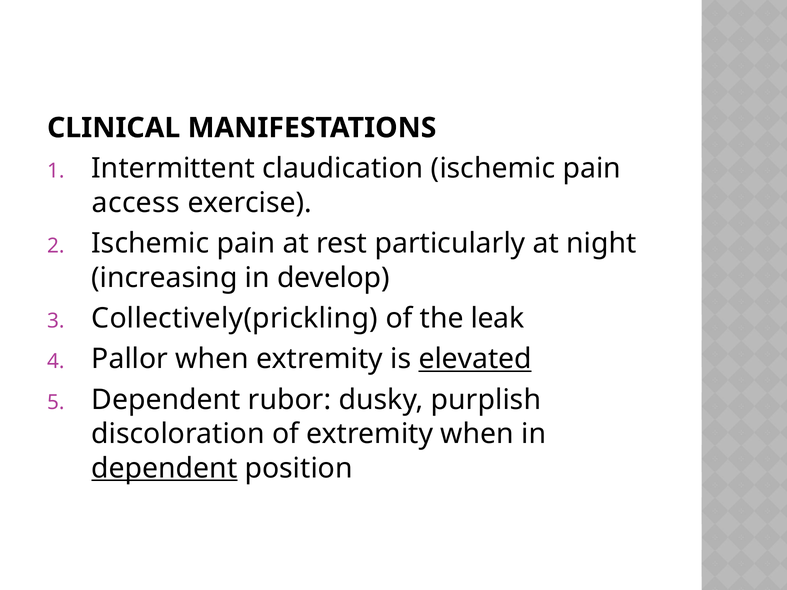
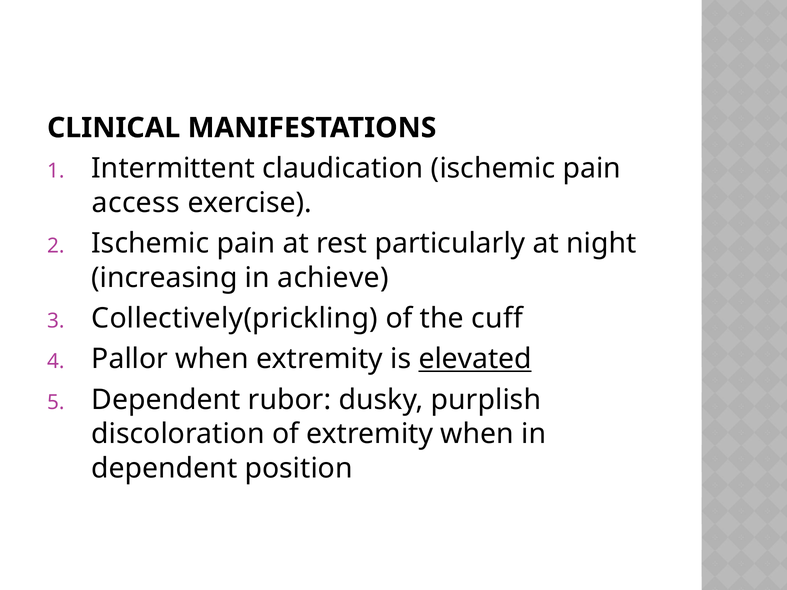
develop: develop -> achieve (333, 278)
leak: leak -> cuff (497, 318)
dependent underline: present -> none (164, 468)
